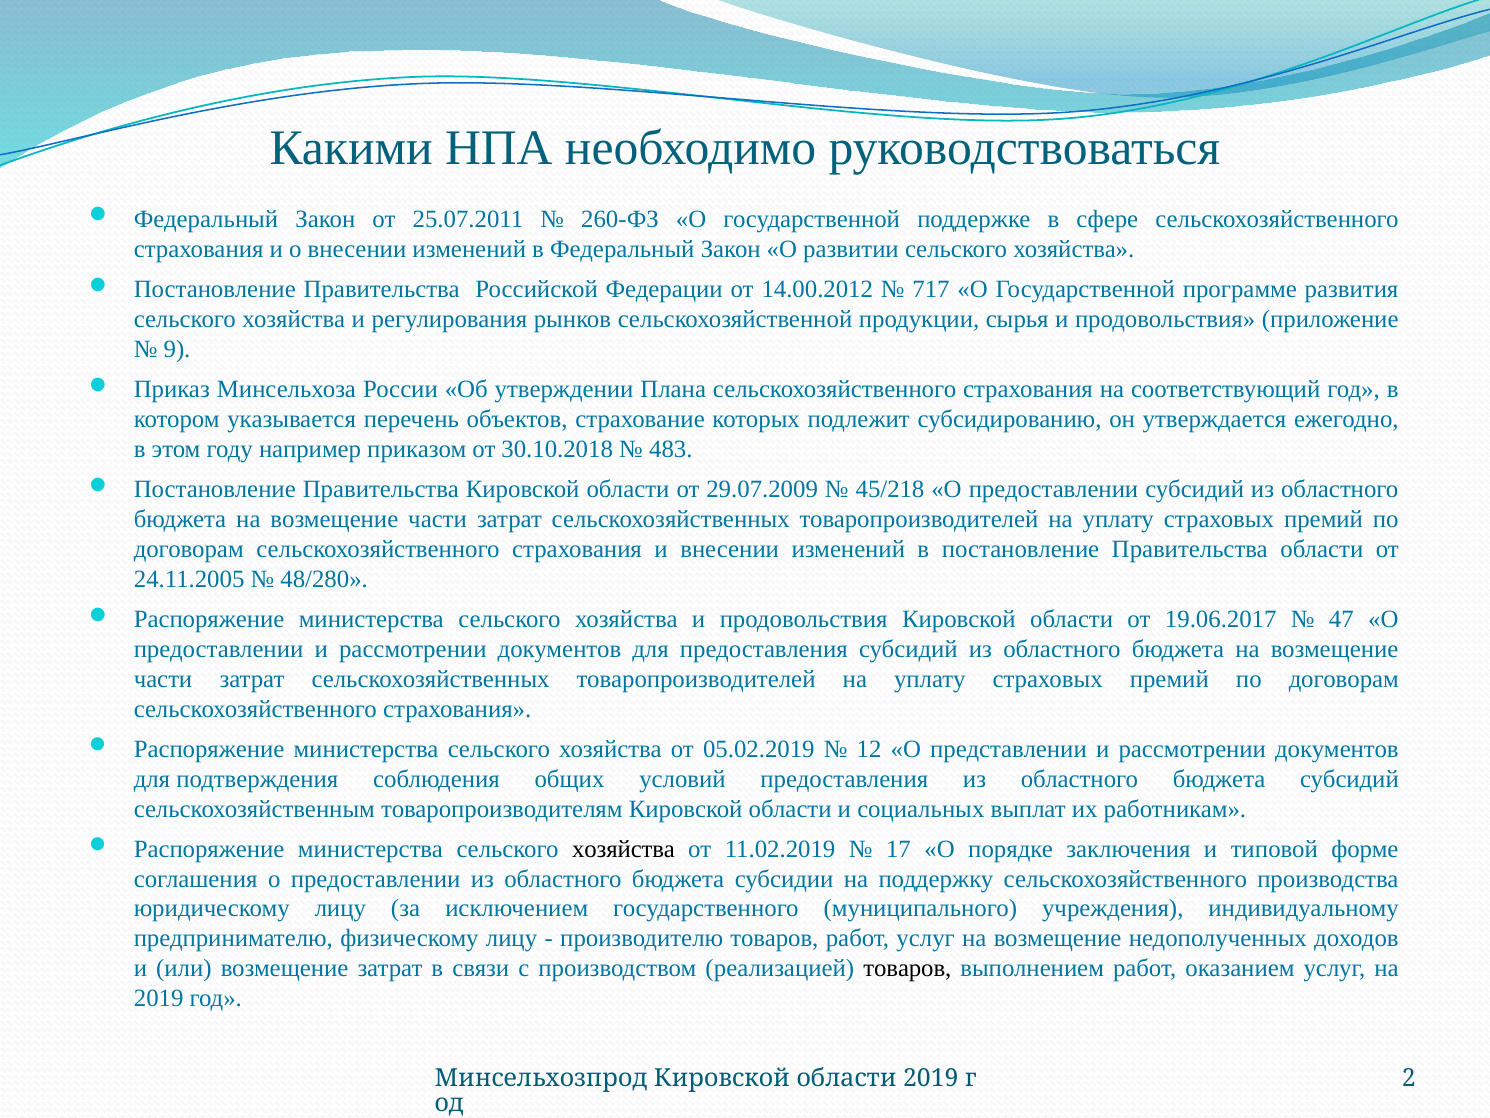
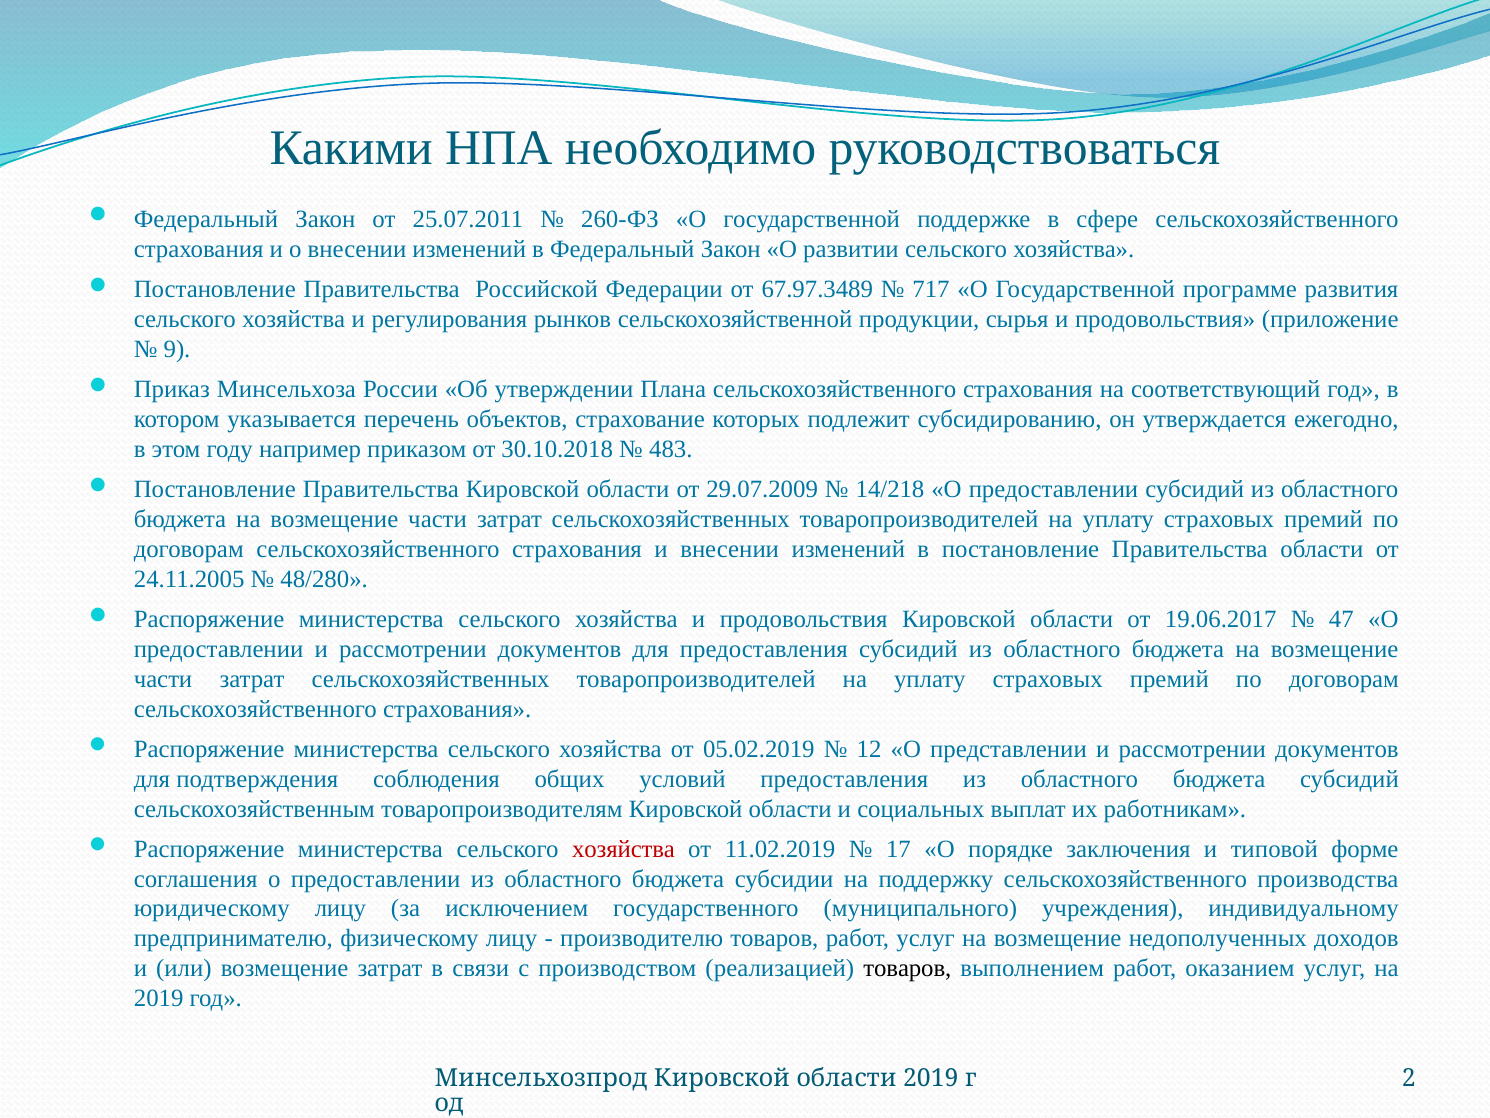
14.00.2012: 14.00.2012 -> 67.97.3489 (817, 289)
45/218: 45/218 -> 14/218 (890, 490)
хозяйства colour: black -> red (624, 849)
